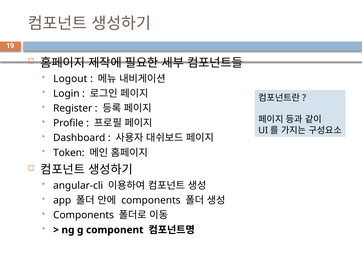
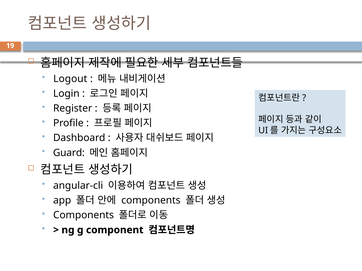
Token: Token -> Guard (69, 153)
